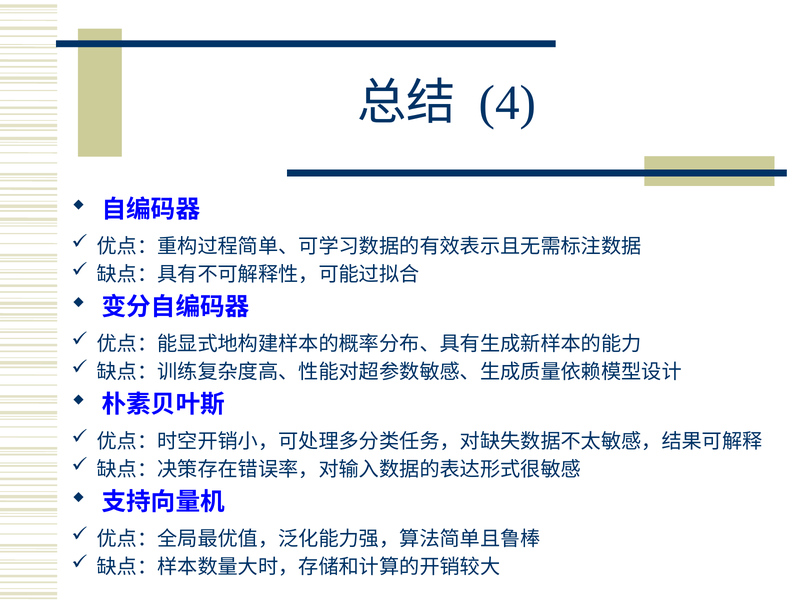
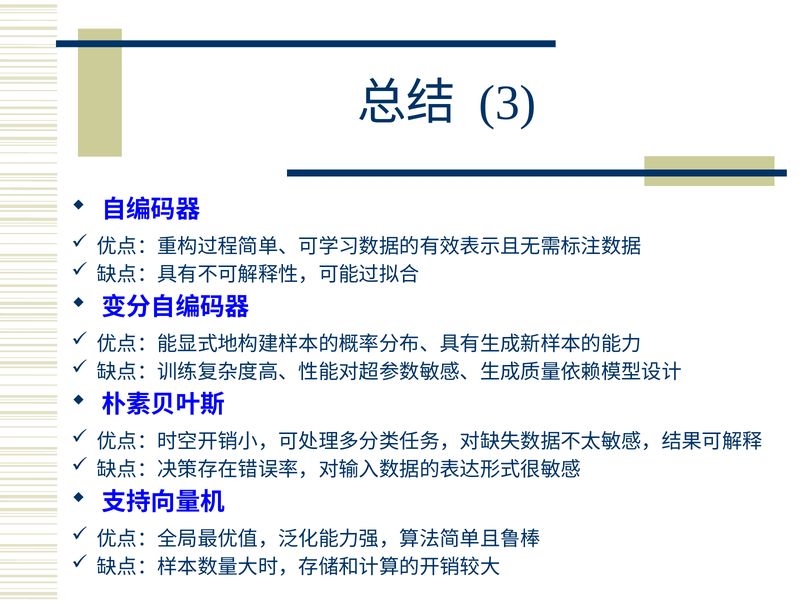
4: 4 -> 3 (507, 103)
